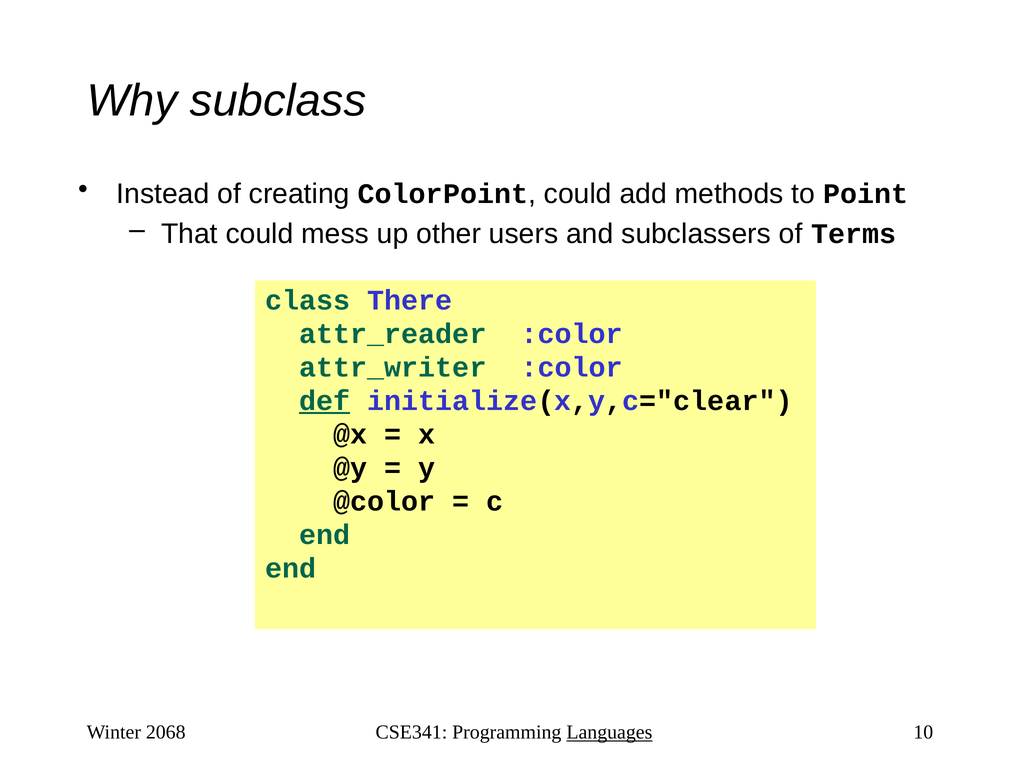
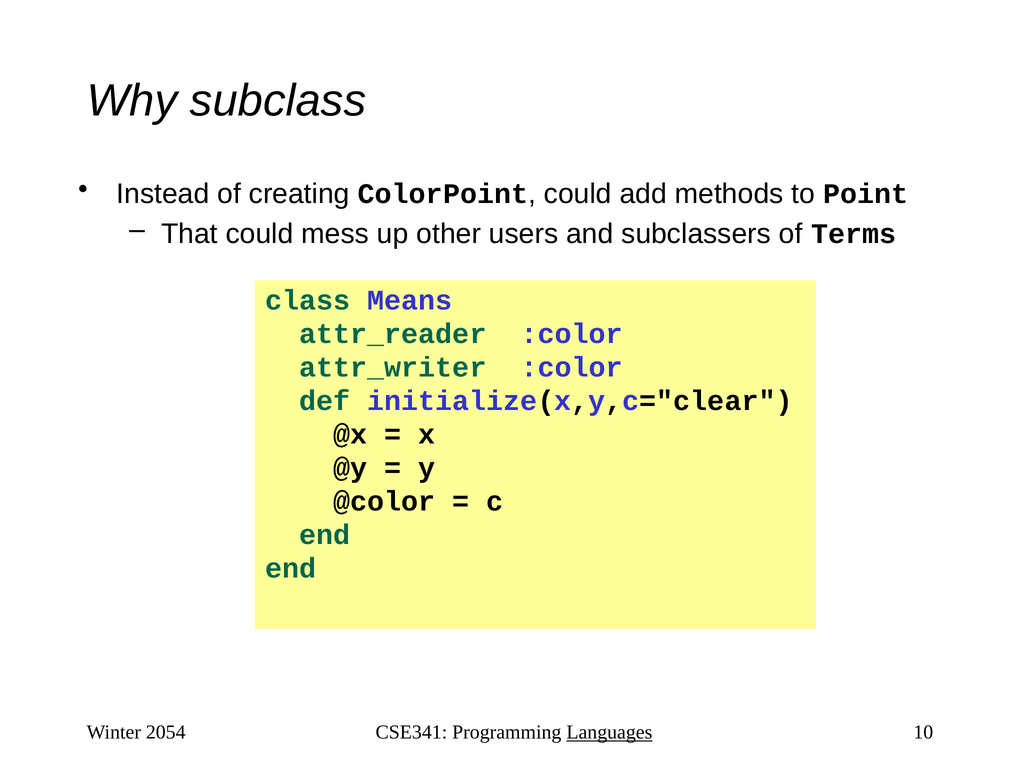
There: There -> Means (410, 301)
def underline: present -> none (325, 401)
2068: 2068 -> 2054 (166, 732)
